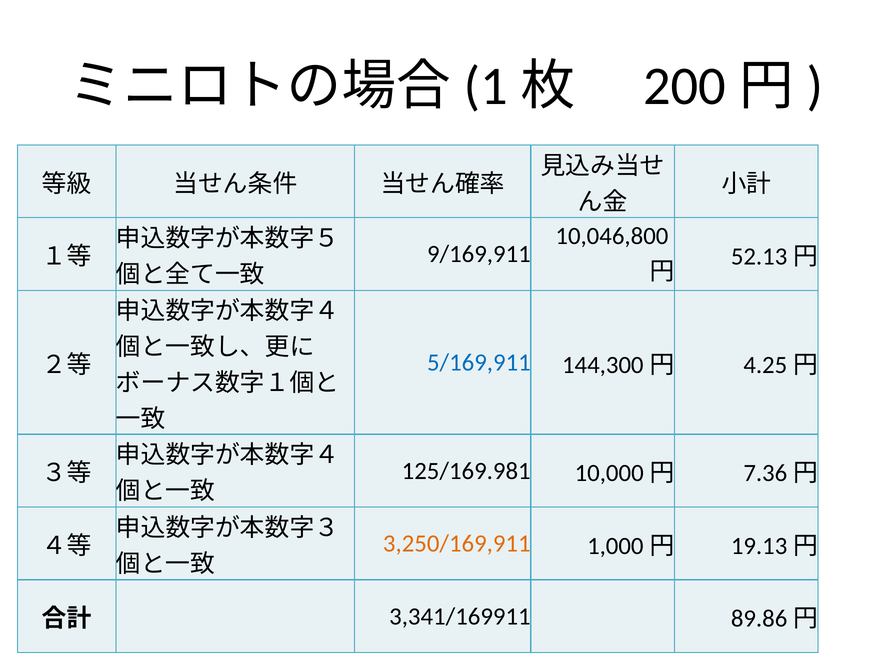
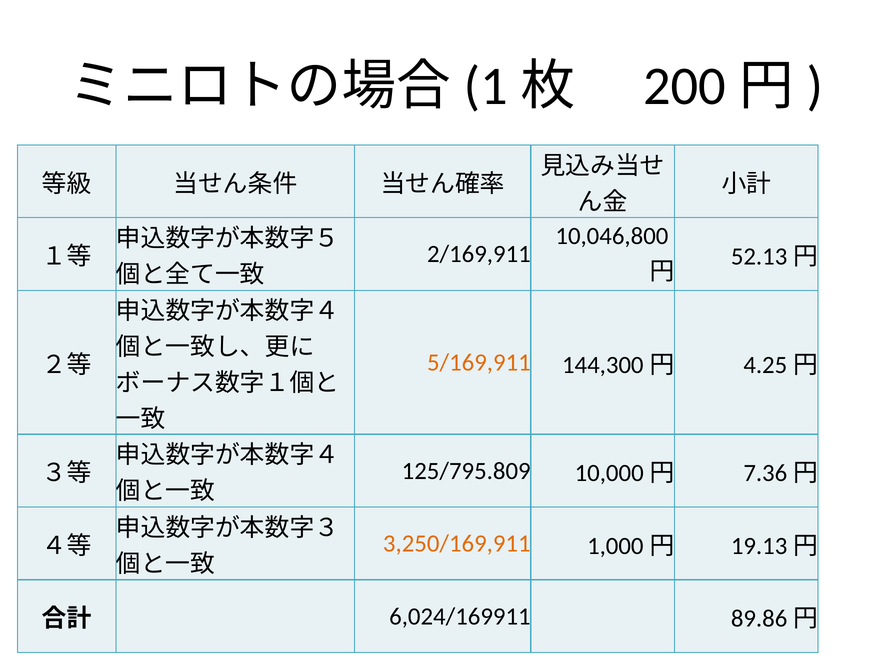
9/169,911: 9/169,911 -> 2/169,911 (479, 254)
5/169,911 colour: blue -> orange (479, 363)
125/169.981: 125/169.981 -> 125/795.809 (466, 471)
3,341/169911: 3,341/169911 -> 6,024/169911 (460, 616)
